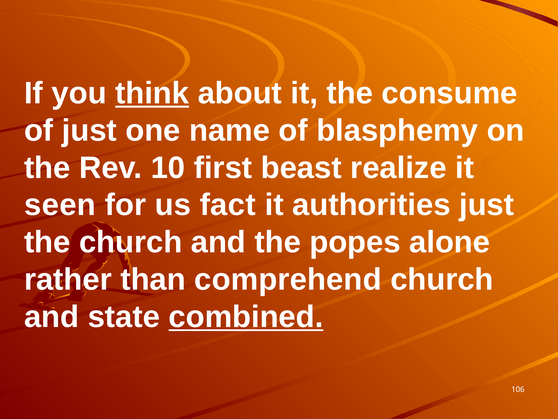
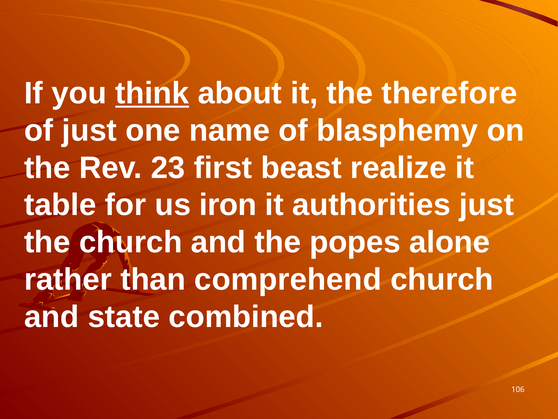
consume: consume -> therefore (449, 93)
10: 10 -> 23 (168, 168)
seen: seen -> table (60, 205)
fact: fact -> iron (228, 205)
combined underline: present -> none (246, 316)
